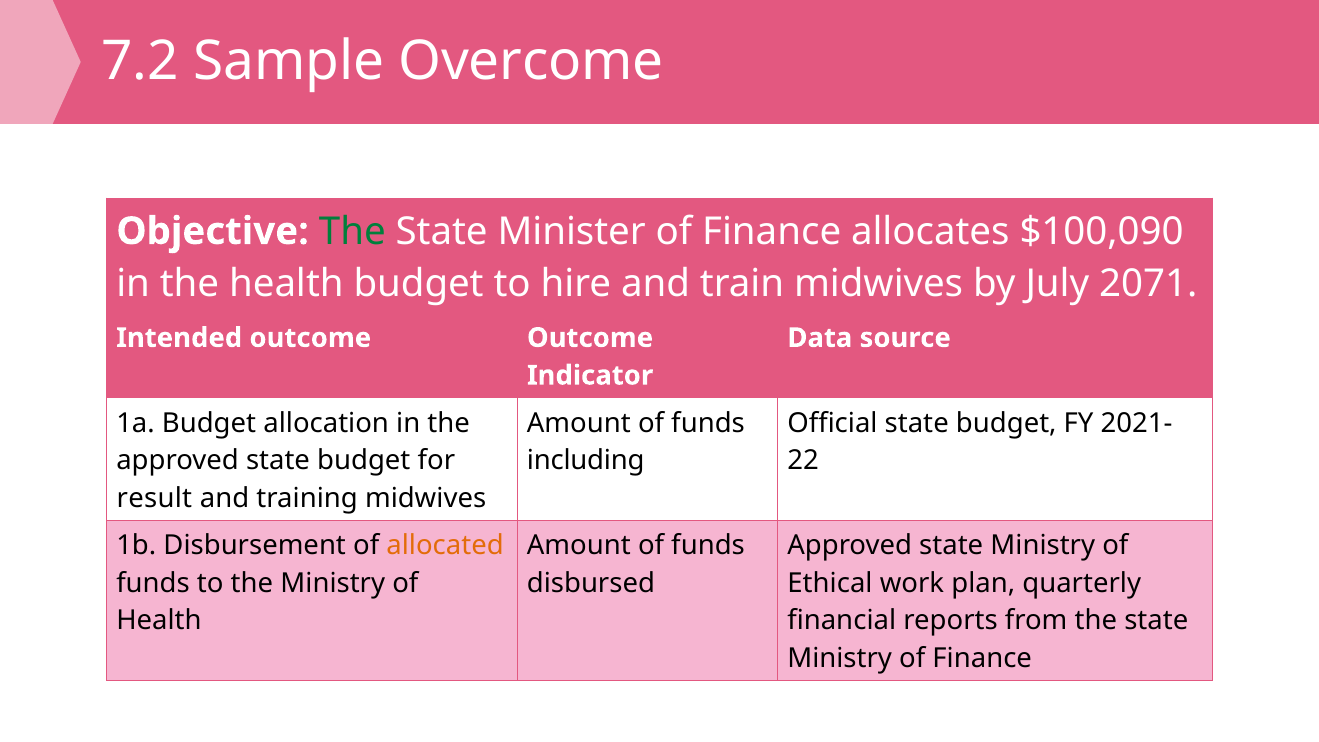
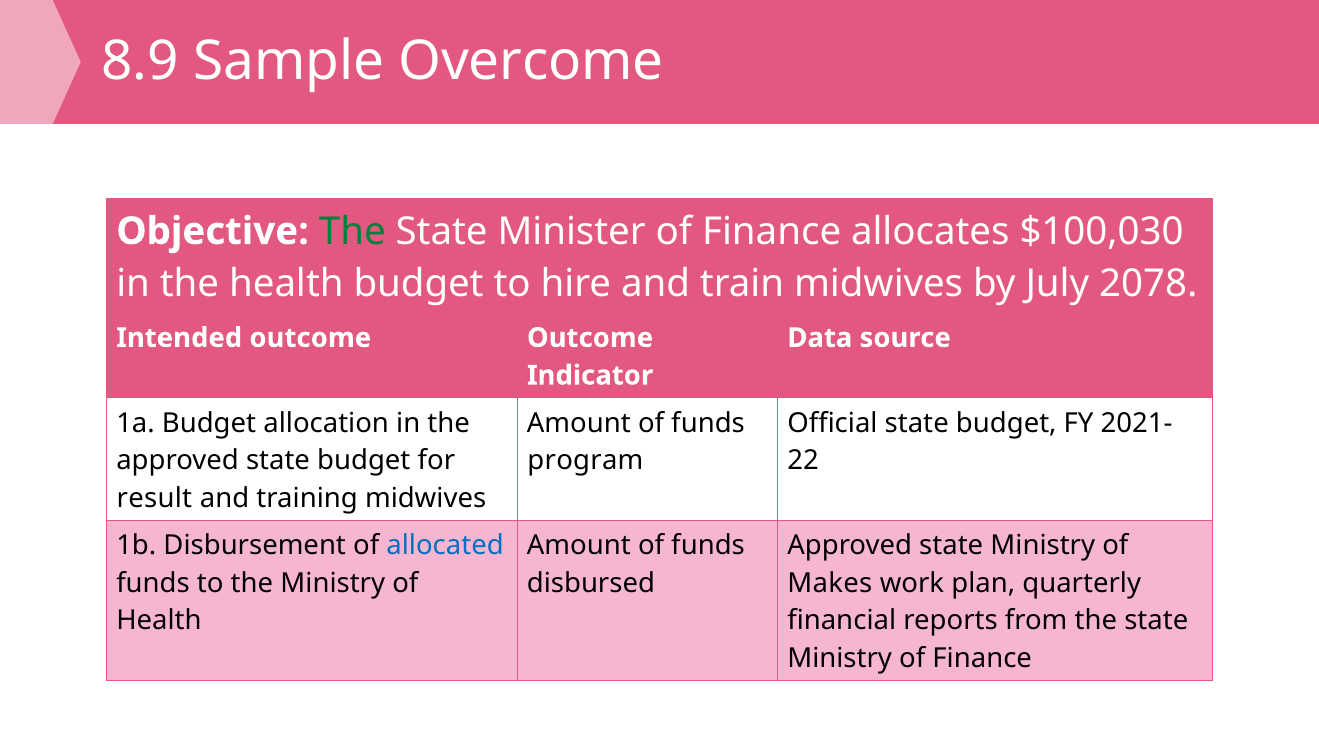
7.2: 7.2 -> 8.9 (140, 61)
$100,090: $100,090 -> $100,030 (1102, 231)
2071: 2071 -> 2078 (1148, 284)
including: including -> program (585, 461)
allocated colour: orange -> blue (445, 546)
Ethical: Ethical -> Makes (830, 583)
